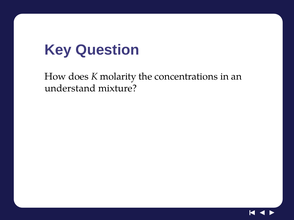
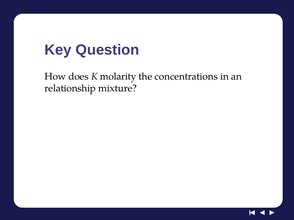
understand: understand -> relationship (70, 88)
